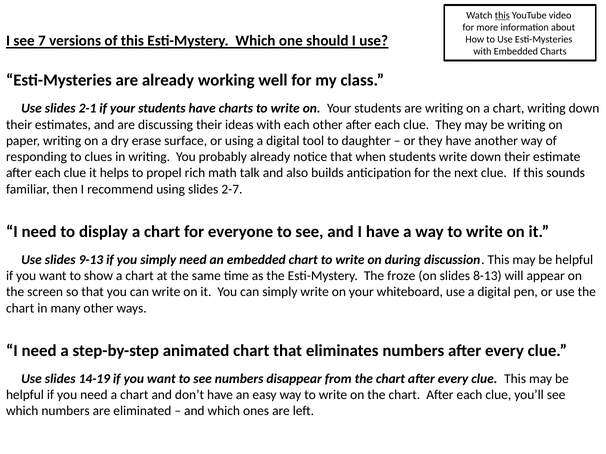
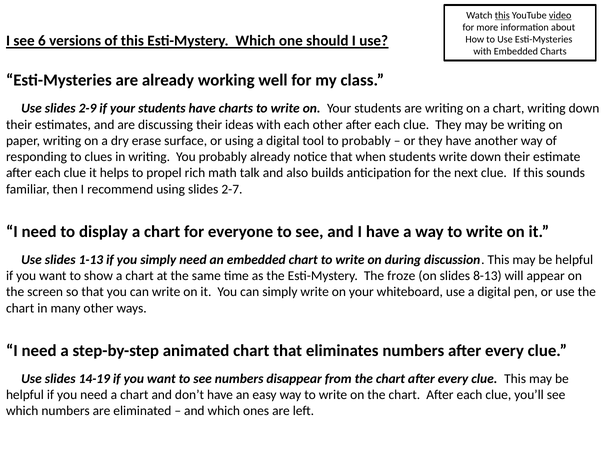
video underline: none -> present (560, 15)
7: 7 -> 6 (42, 41)
2-1: 2-1 -> 2-9 (88, 109)
to daughter: daughter -> probably (366, 141)
9-13: 9-13 -> 1-13 (91, 260)
